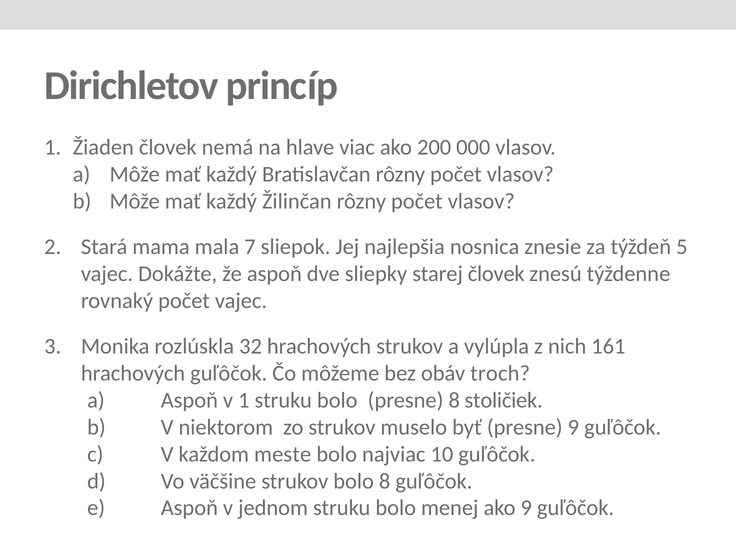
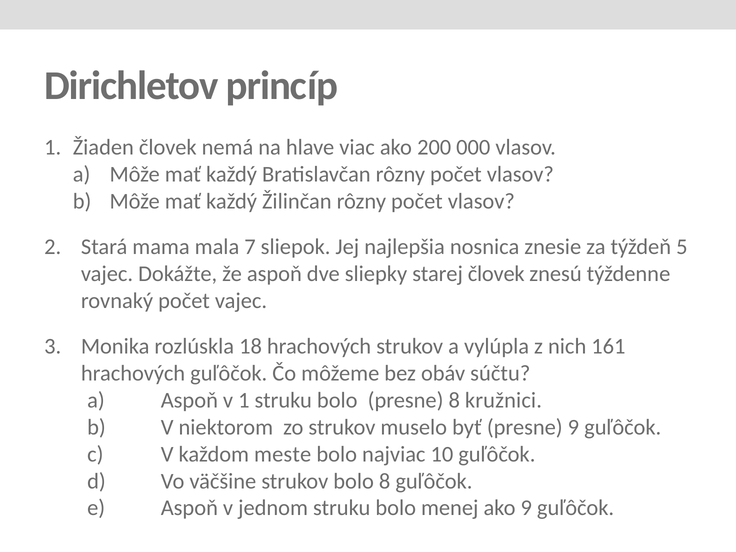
32: 32 -> 18 (251, 346)
troch: troch -> súčtu (500, 373)
stoličiek: stoličiek -> kružnici (503, 400)
